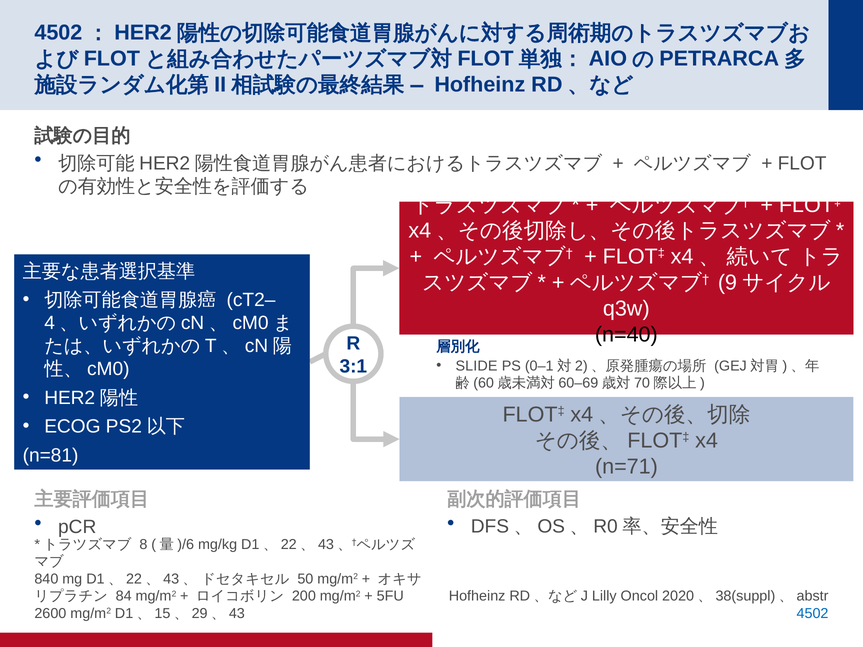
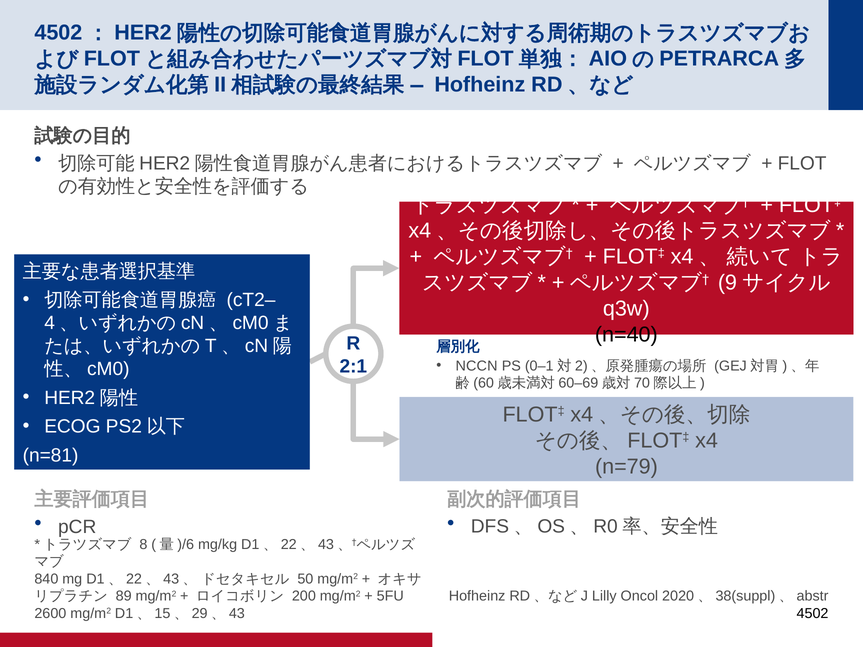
3:1: 3:1 -> 2:1 (353, 367)
SLIDE: SLIDE -> NCCN (477, 366)
n=71: n=71 -> n=79 (626, 467)
84: 84 -> 89 (124, 596)
4502 colour: blue -> black (813, 614)
